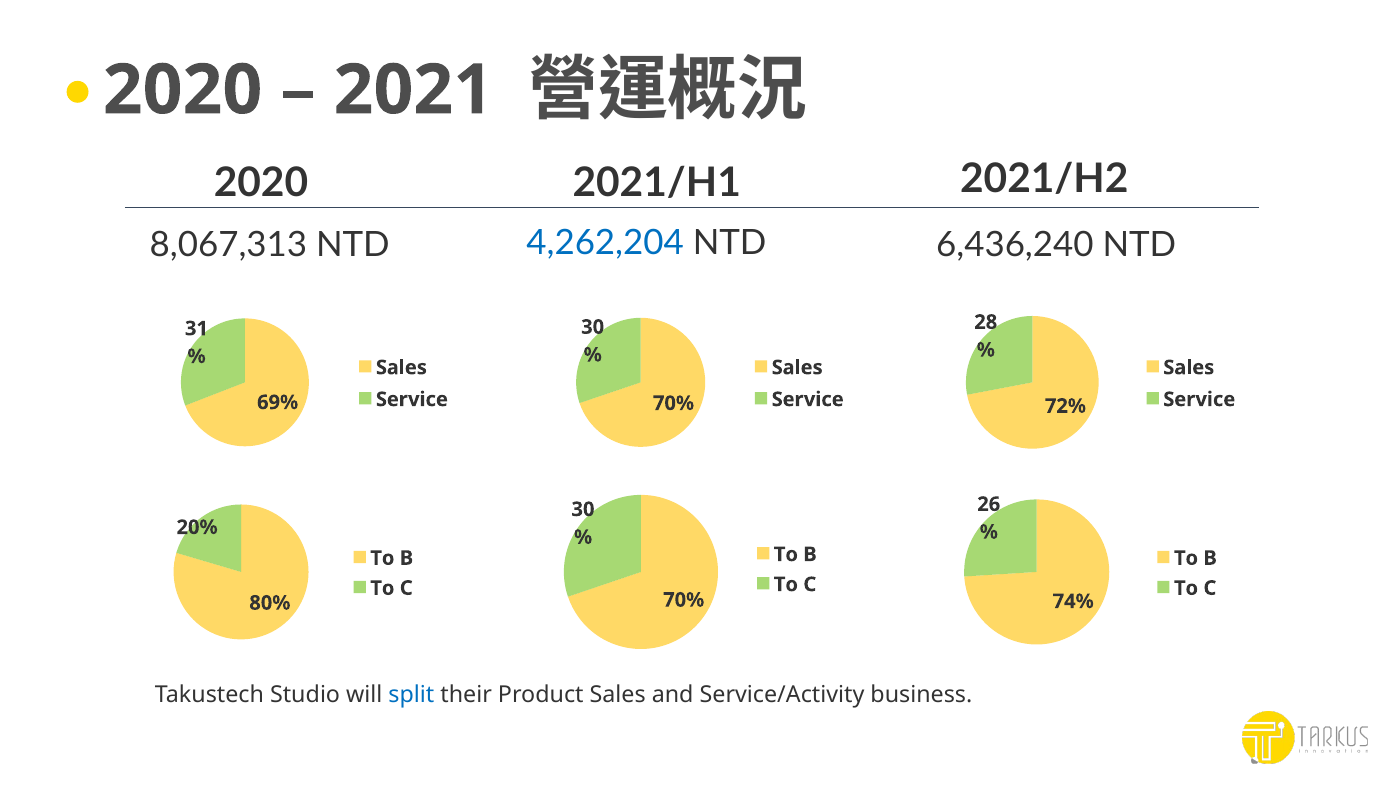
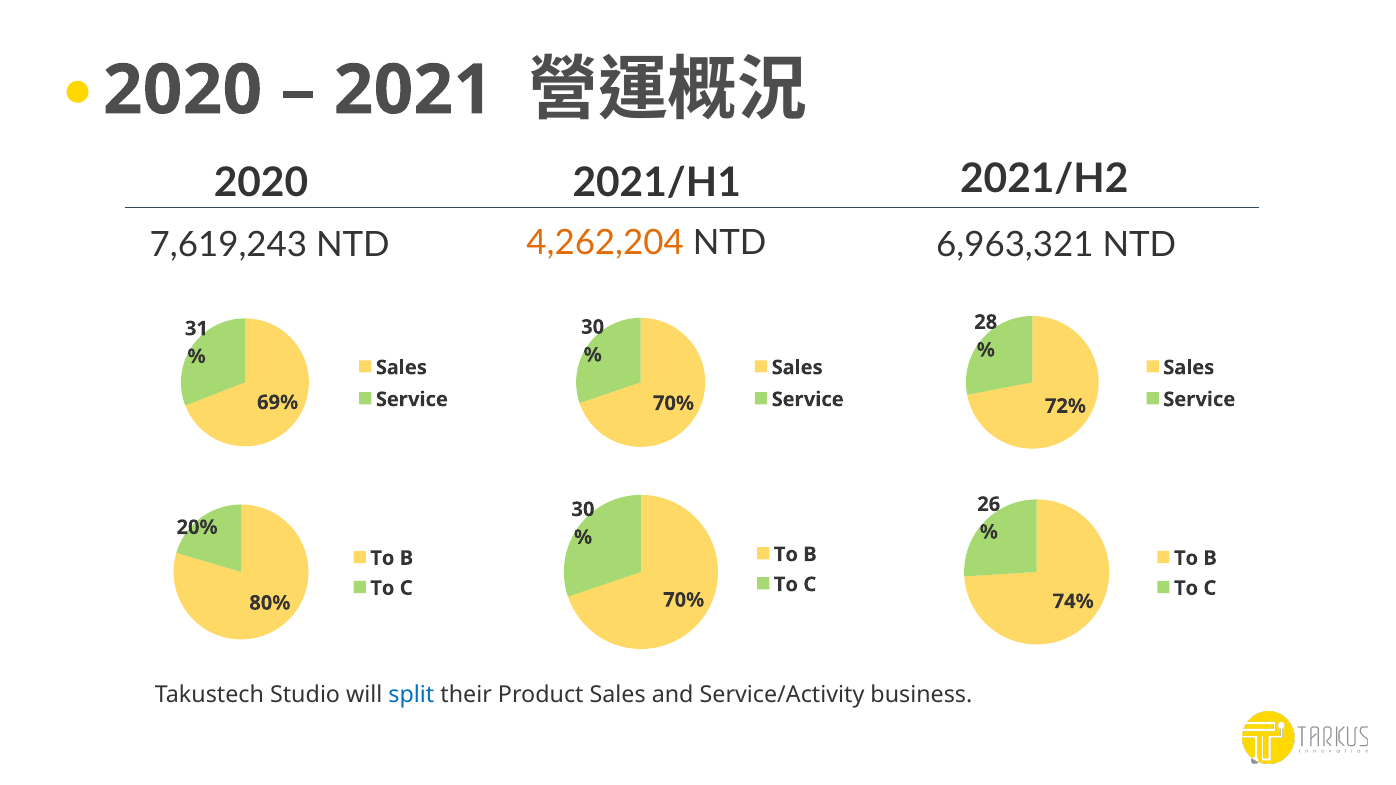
8,067,313: 8,067,313 -> 7,619,243 (228, 245)
4,262,204 colour: blue -> orange (605, 243)
6,436,240: 6,436,240 -> 6,963,321 (1015, 245)
